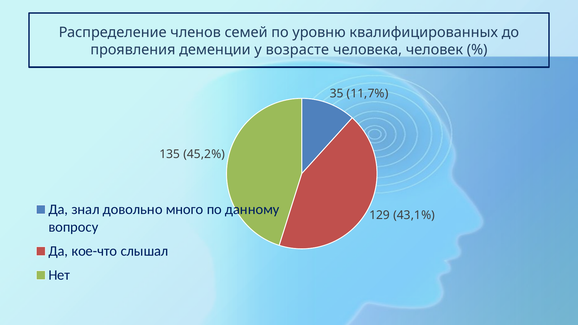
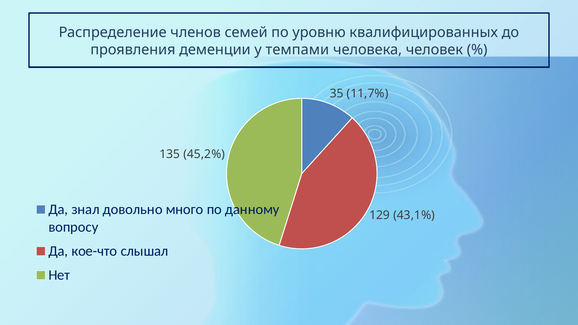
возрасте: возрасте -> темпами (297, 50)
